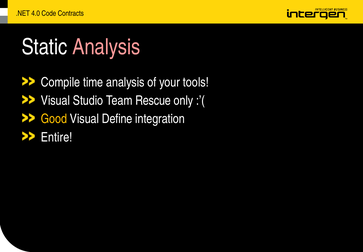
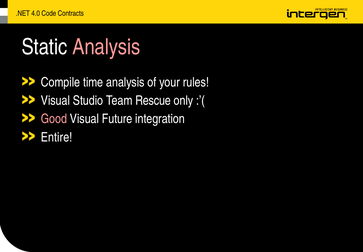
tools: tools -> rules (196, 82)
Good colour: yellow -> pink (54, 119)
Define: Define -> Future (117, 119)
